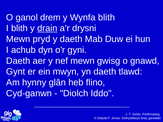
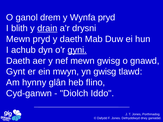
Wynfa blith: blith -> pryd (107, 17)
gyni underline: none -> present (77, 50)
yn daeth: daeth -> gwisg (105, 72)
